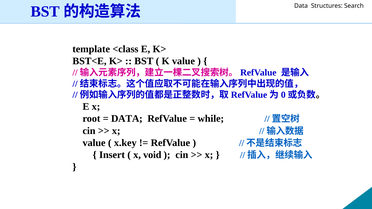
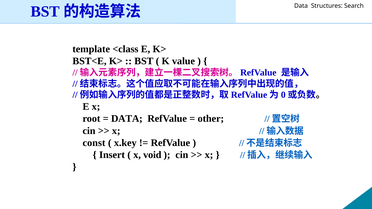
while: while -> other (211, 119)
value: value -> const (94, 143)
